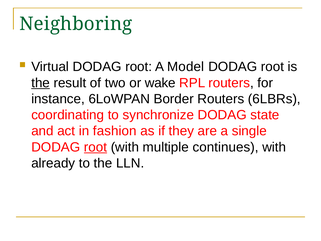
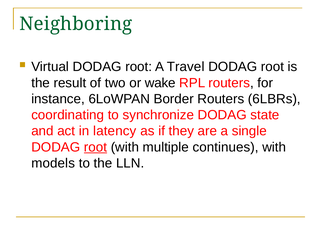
Model: Model -> Travel (186, 67)
the underline: present -> none (41, 83)
fashion: fashion -> latency (115, 131)
already: already -> models (53, 163)
